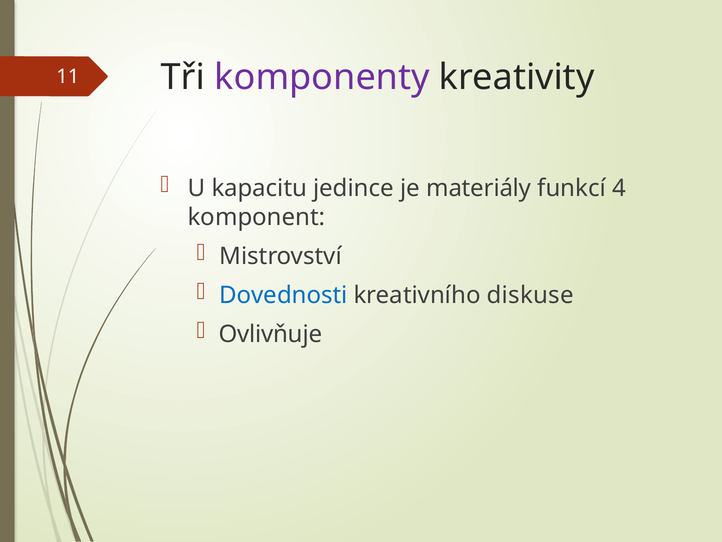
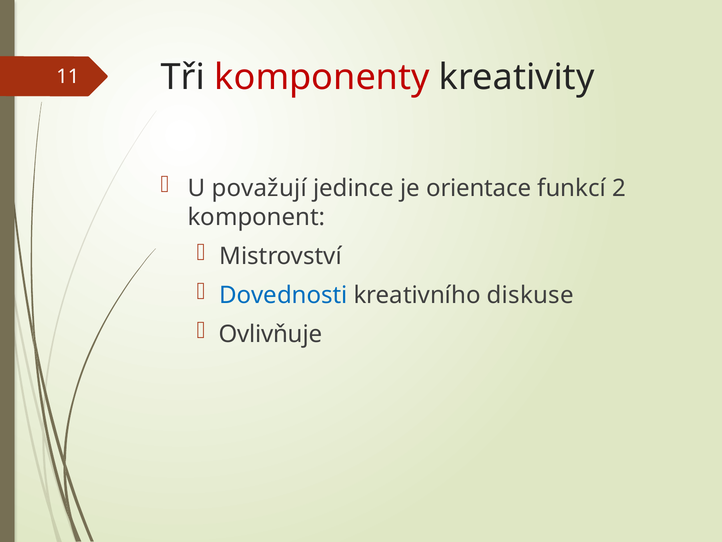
komponenty colour: purple -> red (322, 77)
kapacitu: kapacitu -> považují (259, 188)
materiály: materiály -> orientace (479, 188)
4: 4 -> 2 (619, 188)
